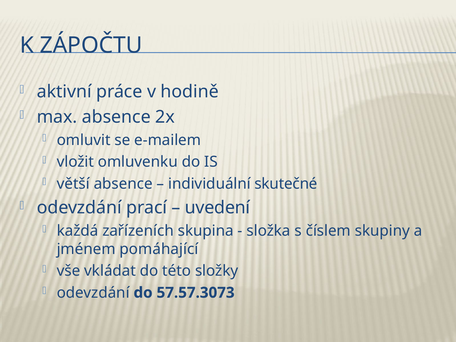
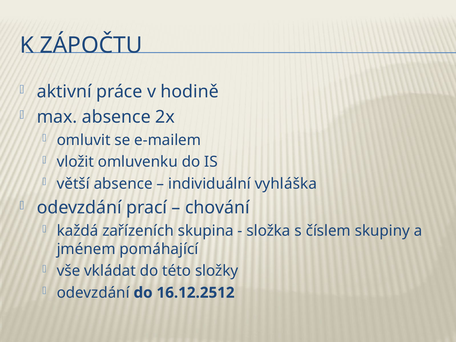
skutečné: skutečné -> vyhláška (286, 184)
uvedení: uvedení -> chování (217, 208)
57.57.3073: 57.57.3073 -> 16.12.2512 (196, 293)
